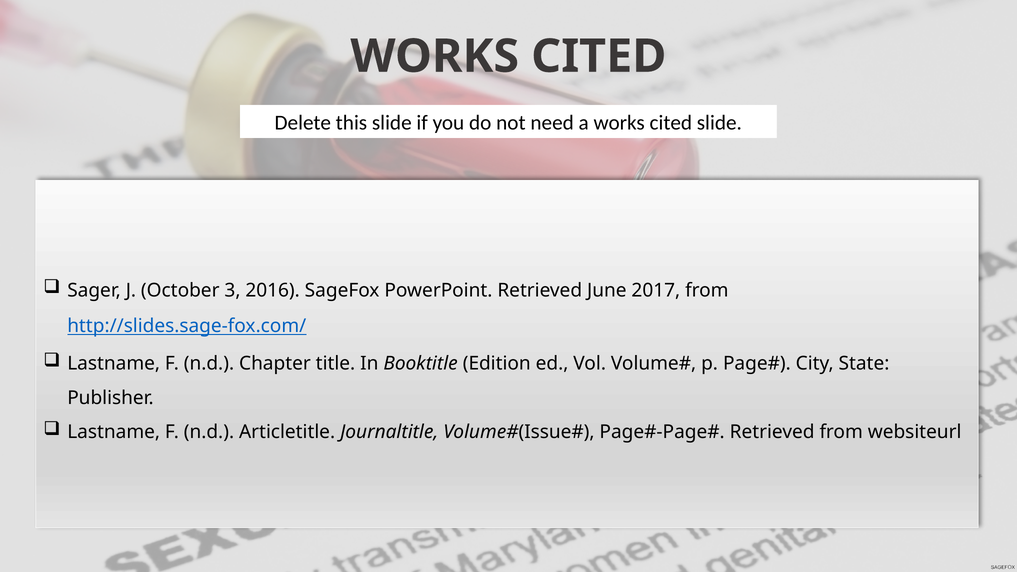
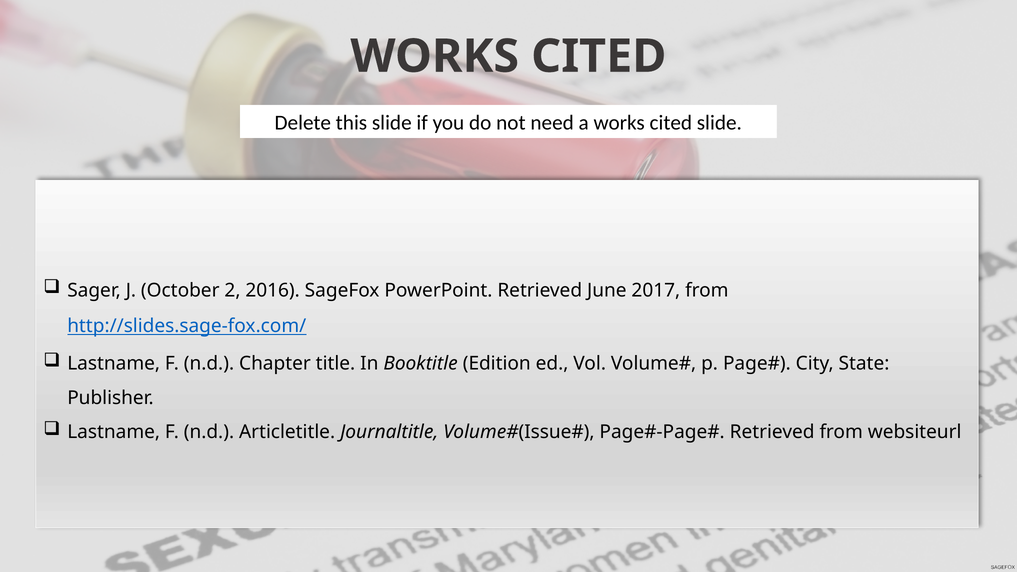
3: 3 -> 2 (232, 290)
